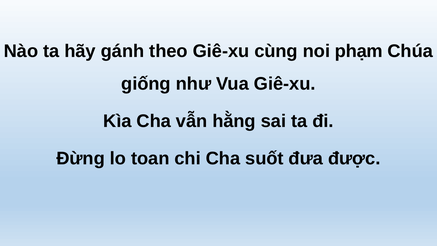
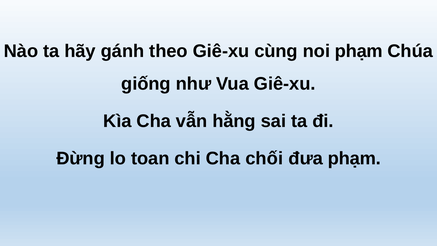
suốt: suốt -> chối (264, 158)
đưa được: được -> phạm (354, 158)
